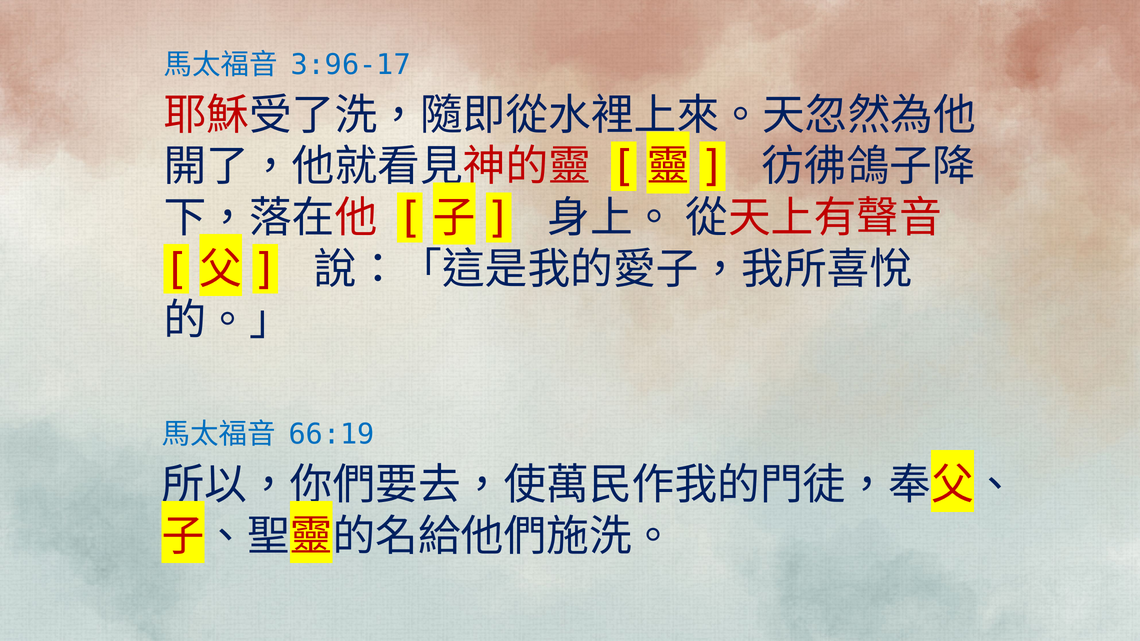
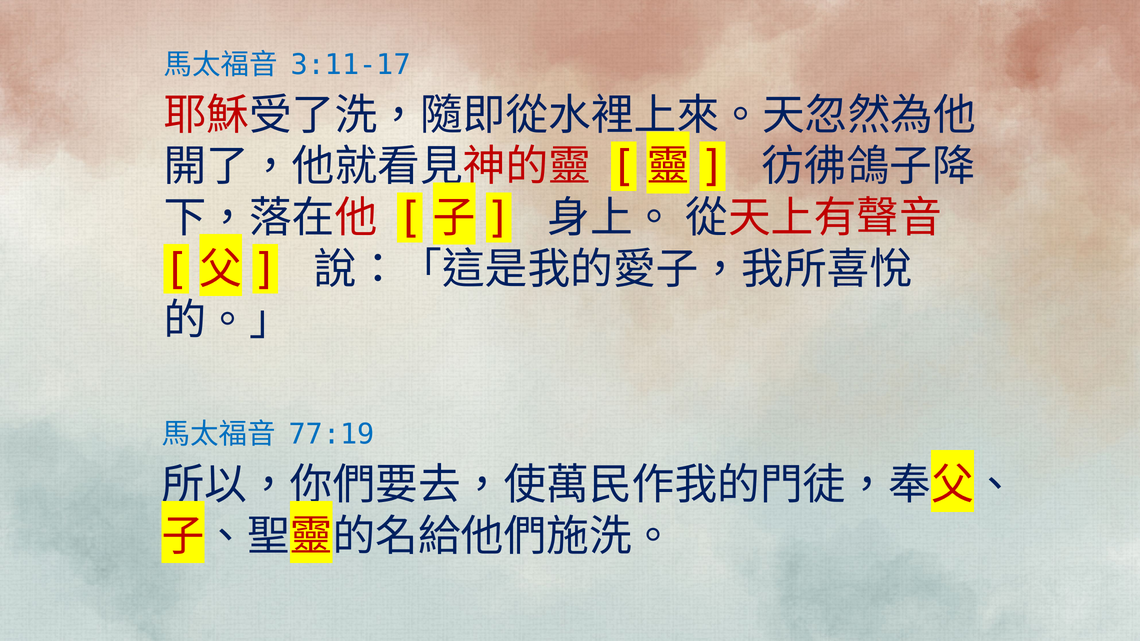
3:96-17: 3:96-17 -> 3:11-17 (351, 65)
66:19: 66:19 -> 77:19 (332, 435)
